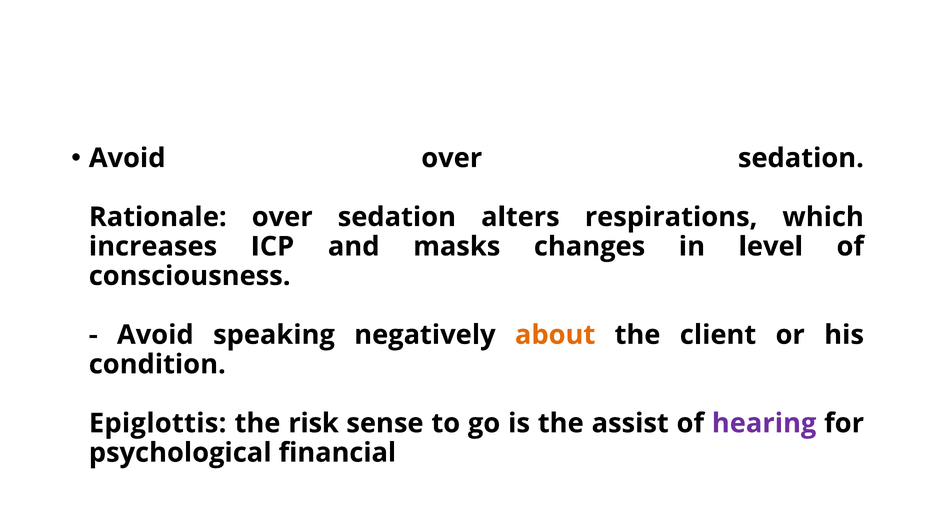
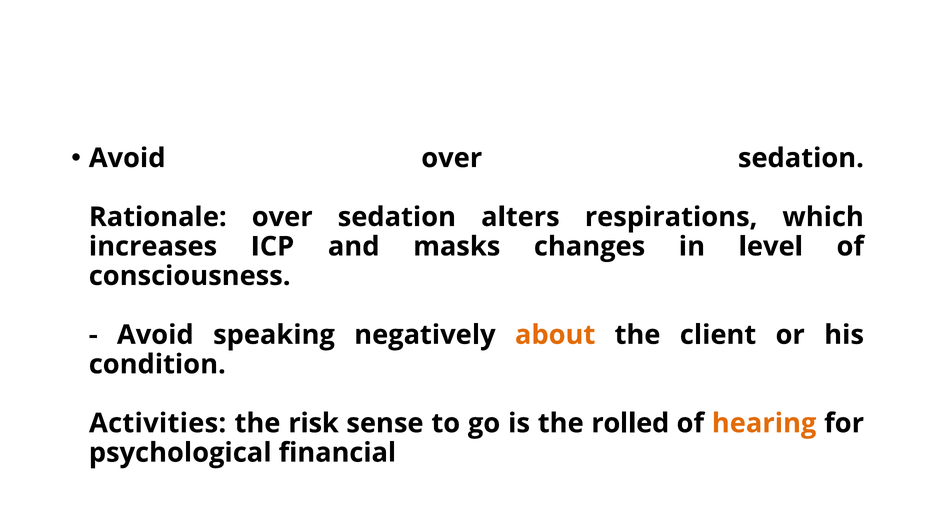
Epiglottis: Epiglottis -> Activities (158, 423)
assist: assist -> rolled (630, 423)
hearing colour: purple -> orange (764, 423)
